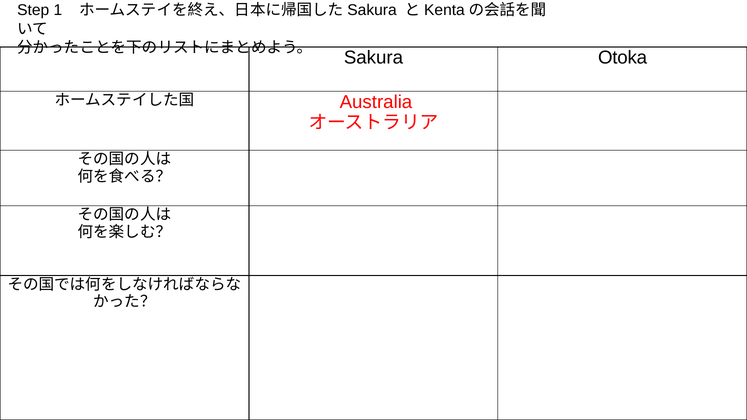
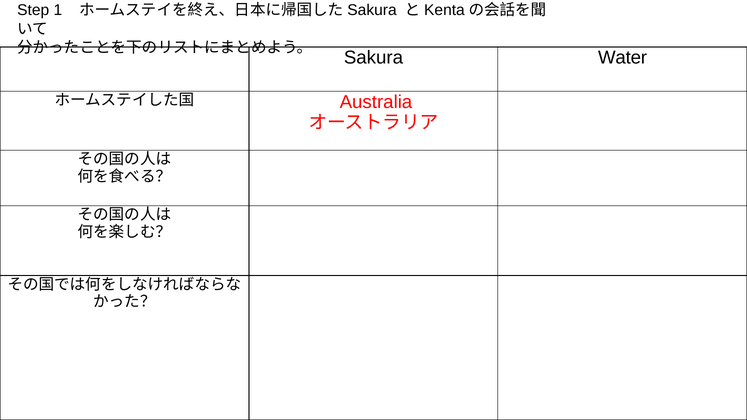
Otoka: Otoka -> Water (623, 58)
